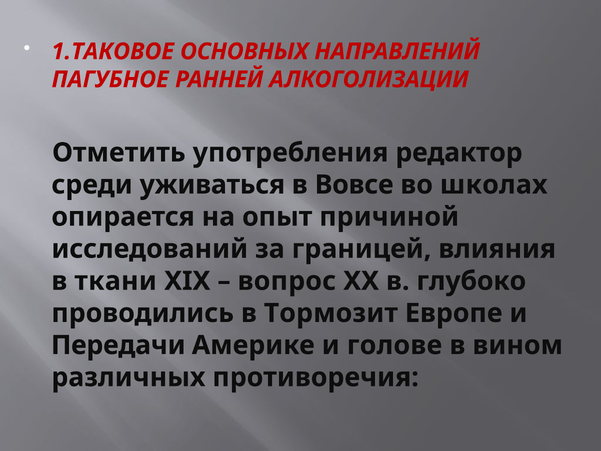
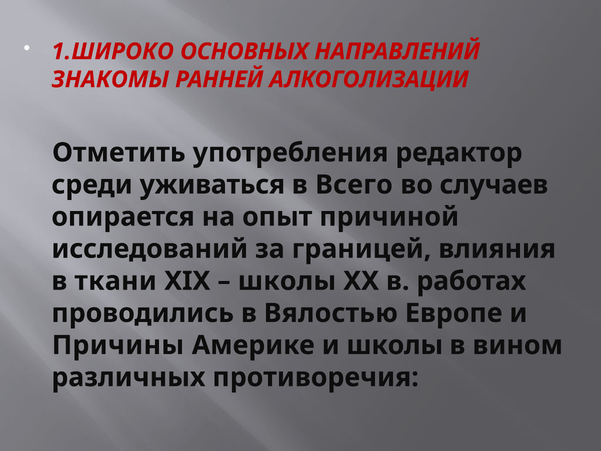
1.ТАКОВОЕ: 1.ТАКОВОЕ -> 1.ШИРОКО (113, 51)
ПАГУБНОЕ: ПАГУБНОЕ -> ЗНАКОМЫ (110, 79)
Вовсе: Вовсе -> Всего (354, 185)
школах: школах -> случаев (494, 185)
вопрос: вопрос -> школы (287, 281)
глубоко: глубоко -> работах (471, 281)
Тормозит: Тормозит -> Вялостью (331, 313)
Передачи: Передачи -> Причины (118, 345)
и голове: голове -> школы (395, 345)
